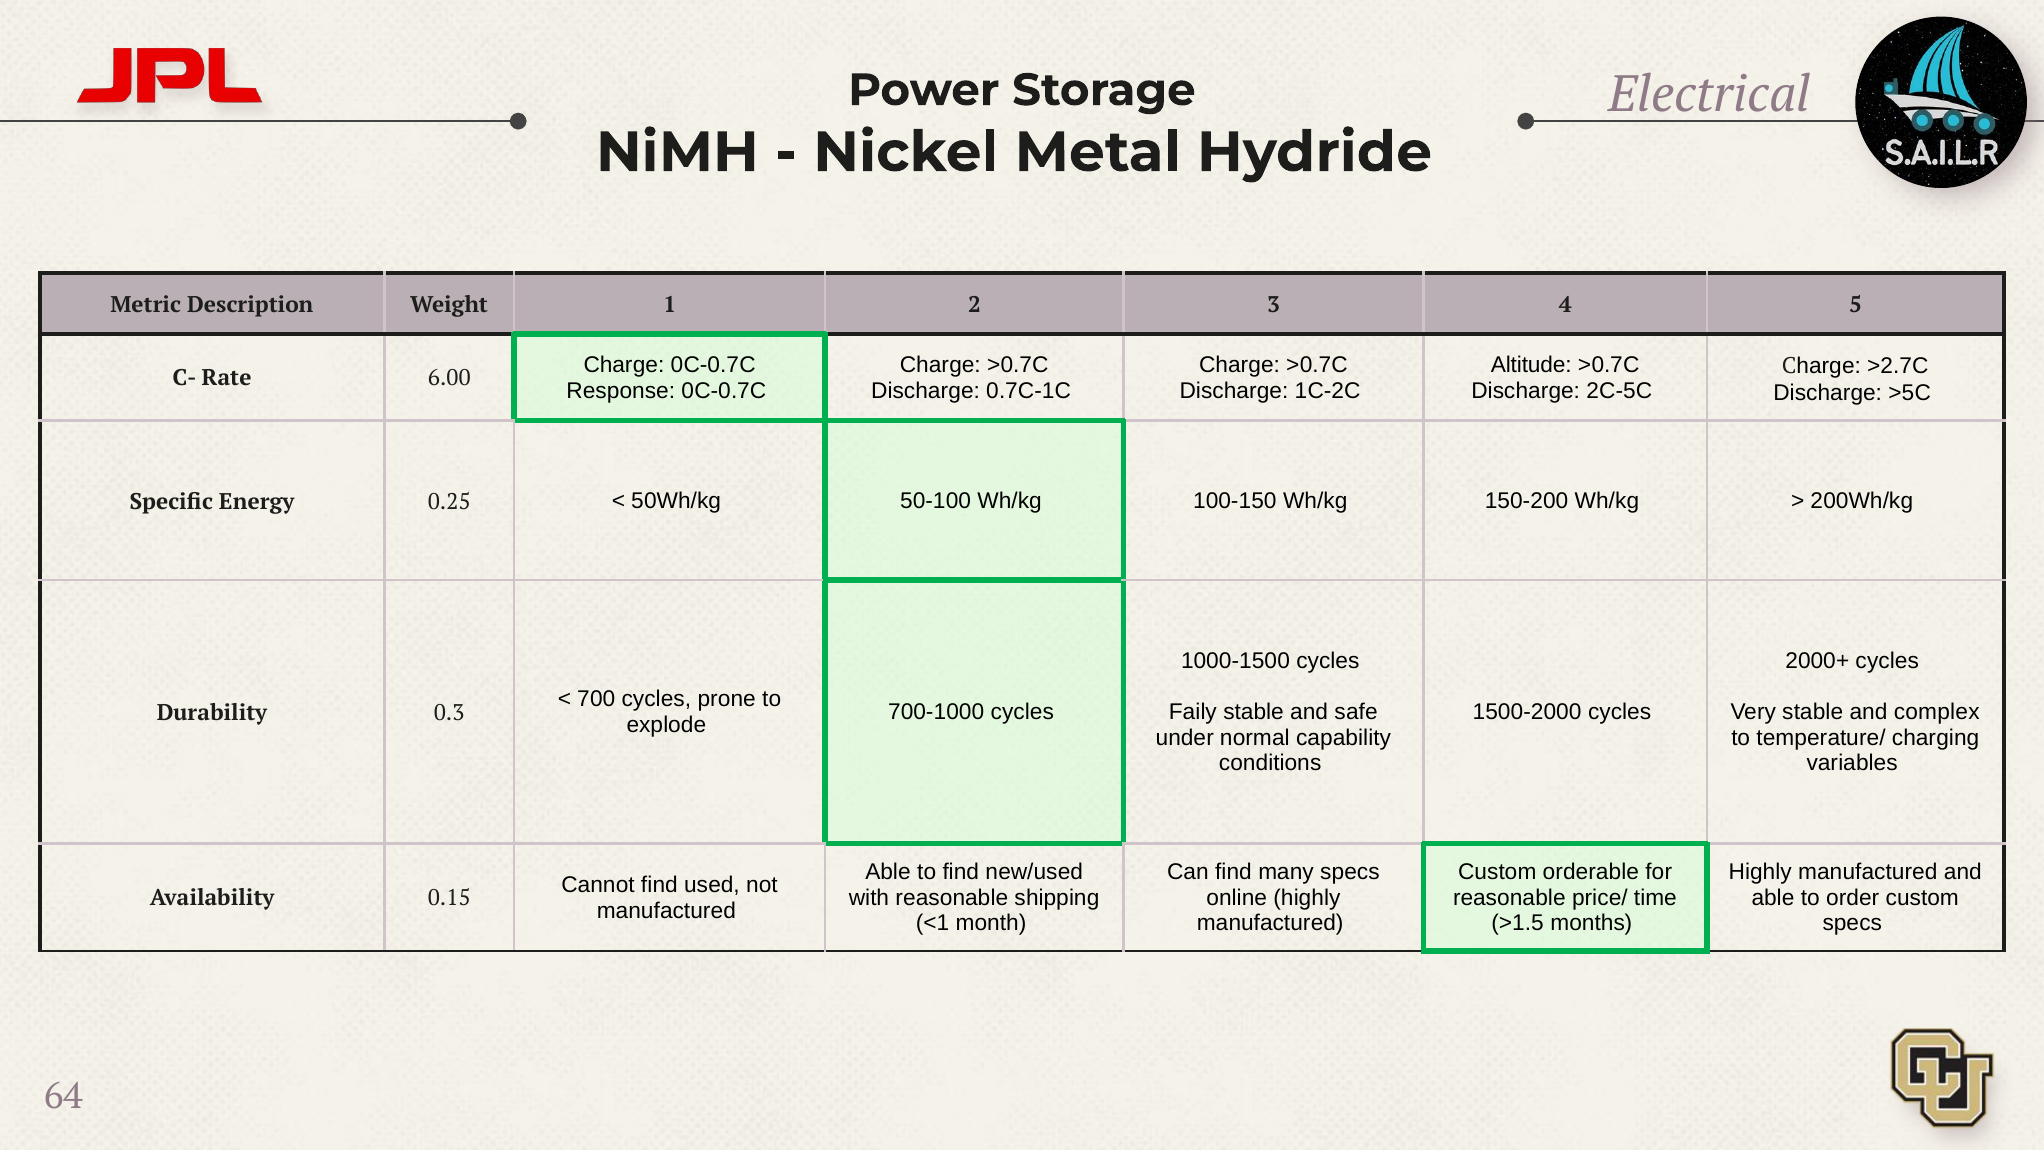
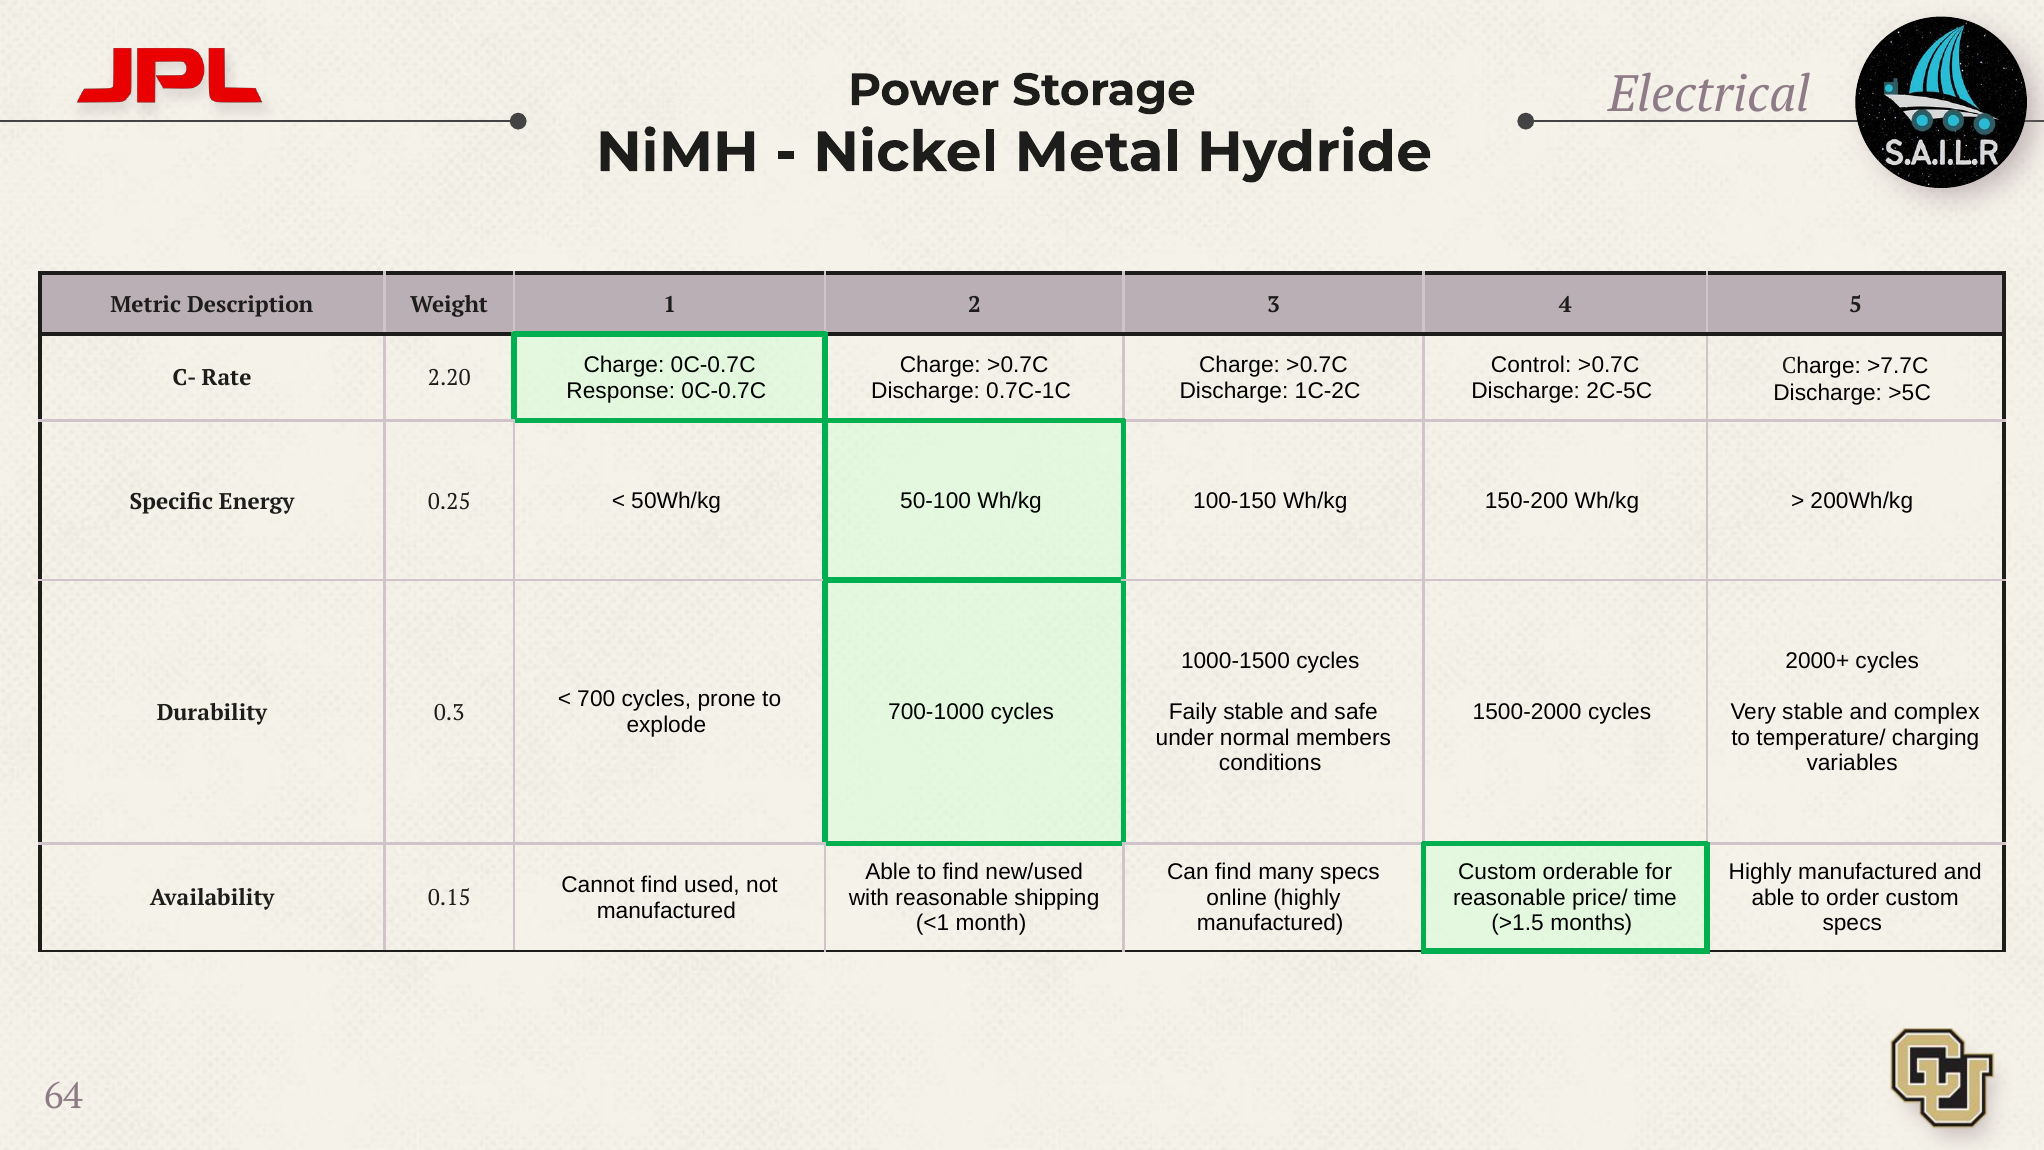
Altitude: Altitude -> Control (1531, 365)
>2.7C: >2.7C -> >7.7C (1898, 366)
6.00: 6.00 -> 2.20 (449, 378)
capability: capability -> members (1344, 738)
